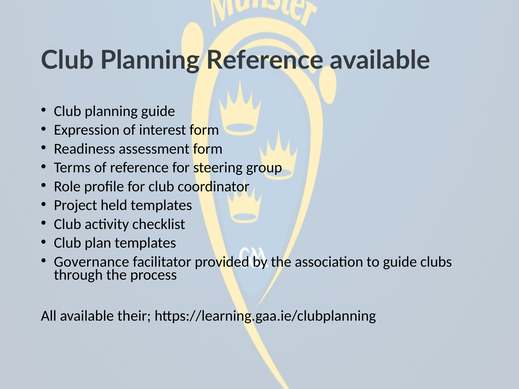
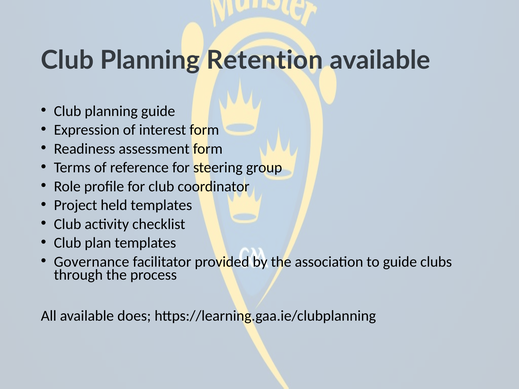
Planning Reference: Reference -> Retention (265, 60)
their: their -> does (134, 316)
